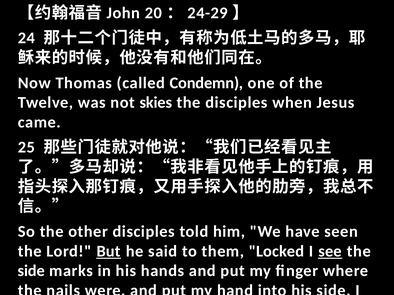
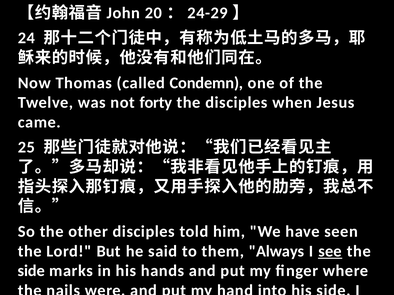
skies: skies -> forty (156, 103)
But underline: present -> none (109, 252)
Locked: Locked -> Always (277, 252)
